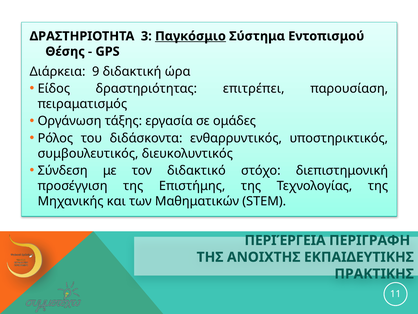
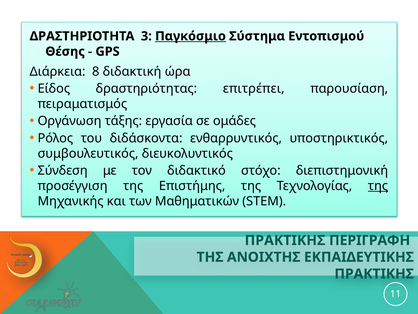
9: 9 -> 8 (96, 71)
της underline: none -> present (378, 186)
ΠΕΡΙΈΡΓΕΙΑ: ΠΕΡΙΈΡΓΕΙΑ -> ΠΡΑΚΤΙΚΗΣ (285, 240)
